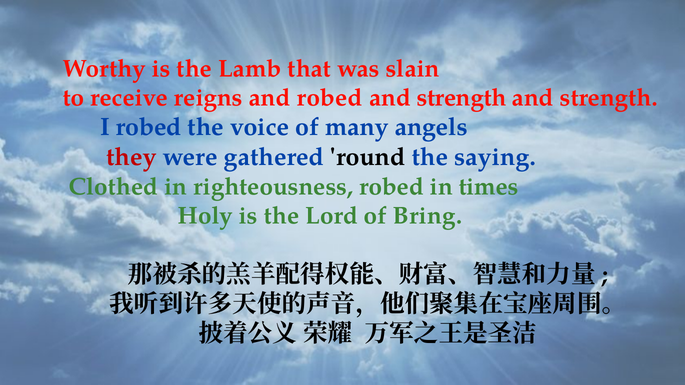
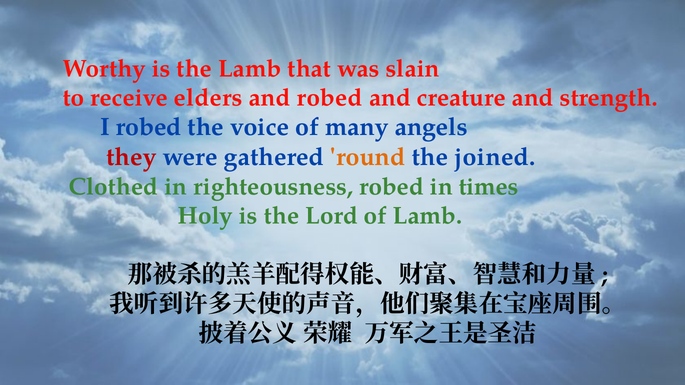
reigns: reigns -> elders (208, 98)
strength: strength -> creature (461, 98)
round colour: black -> orange (368, 157)
saying: saying -> joined (495, 157)
of Bring: Bring -> Lamb (428, 216)
